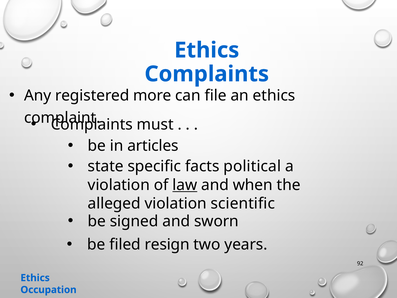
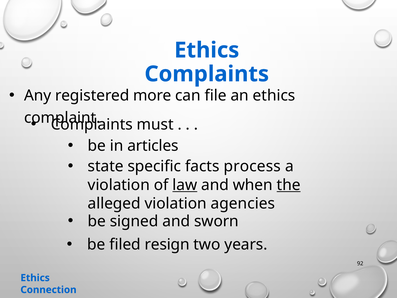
political: political -> process (252, 166)
the underline: none -> present (289, 185)
scientific: scientific -> agencies (243, 203)
Occupation: Occupation -> Connection (48, 290)
